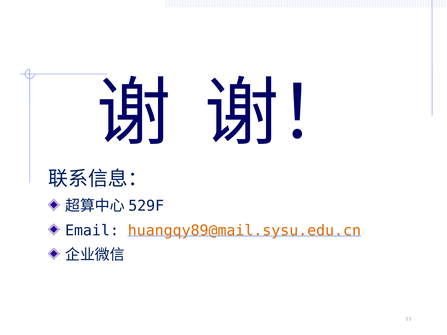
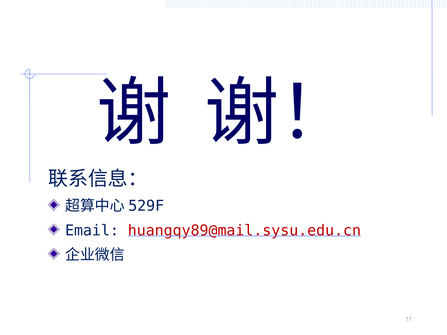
huangqy89@mail.sysu.edu.cn colour: orange -> red (244, 231)
